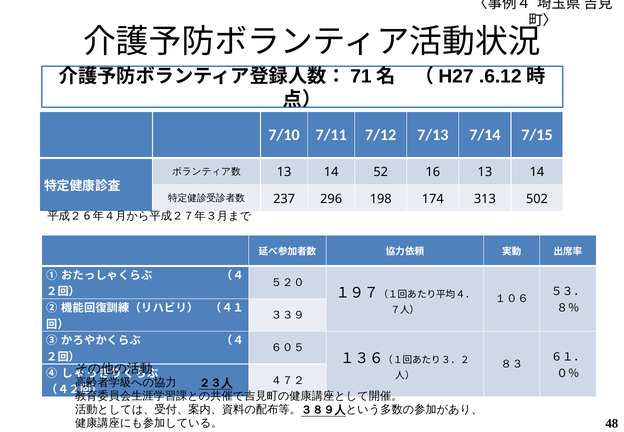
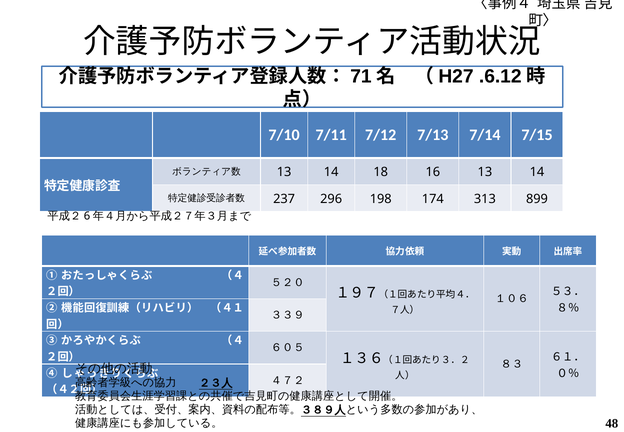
52: 52 -> 18 (381, 172)
502: 502 -> 899 (537, 199)
